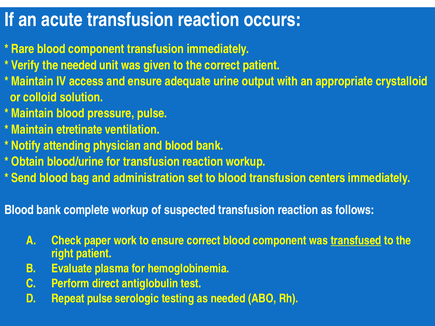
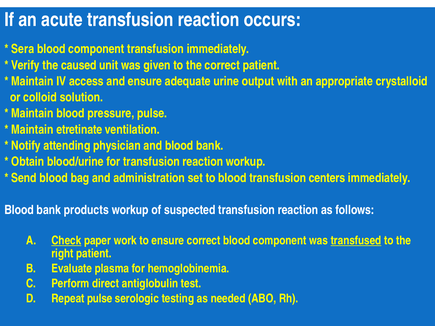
Rare: Rare -> Sera (23, 49)
the needed: needed -> caused (79, 65)
complete: complete -> products (86, 210)
Check underline: none -> present (66, 241)
